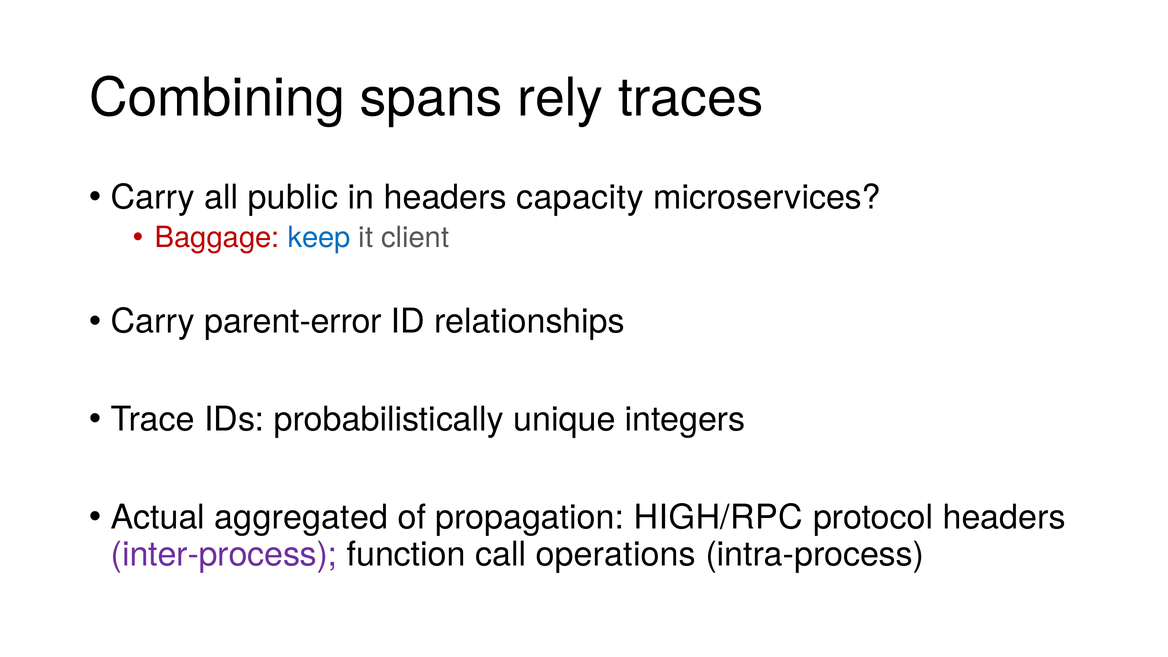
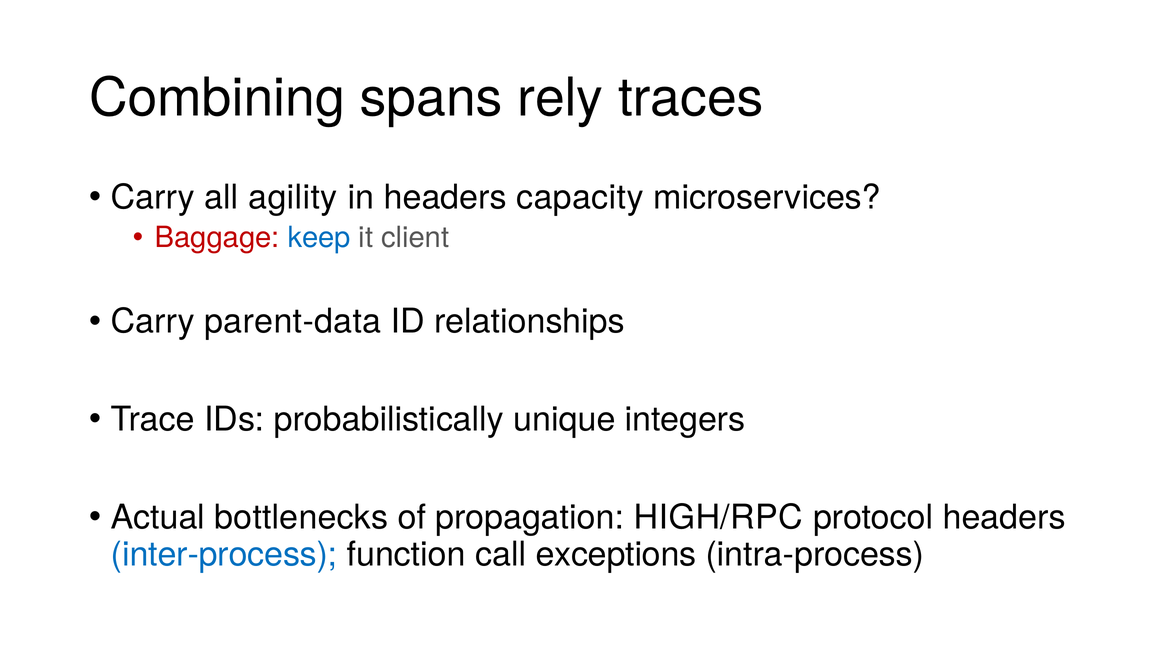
public: public -> agility (293, 197)
parent-error: parent-error -> parent-data (293, 322)
aggregated: aggregated -> bottlenecks (301, 518)
inter-process colour: purple -> blue (224, 554)
operations: operations -> exceptions (616, 554)
